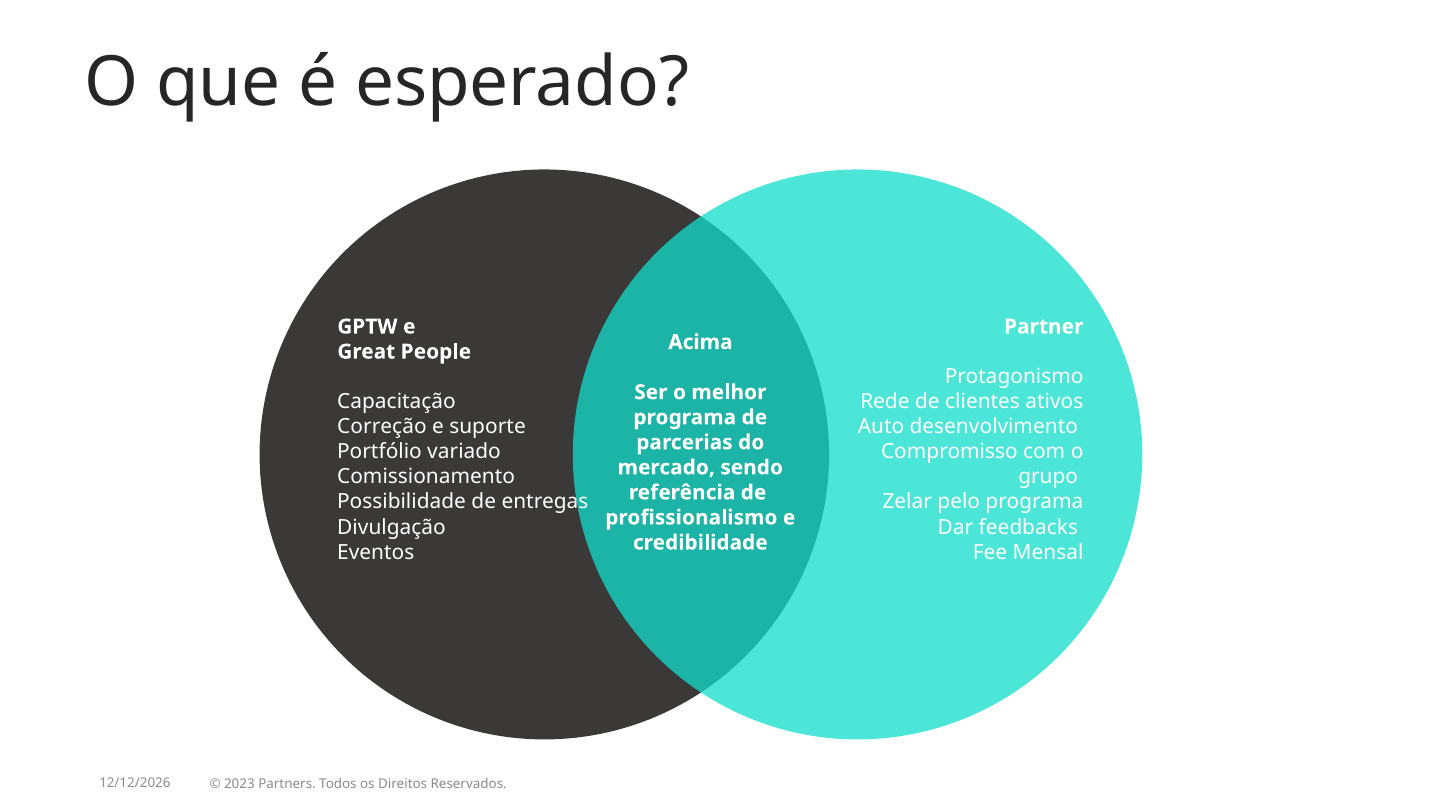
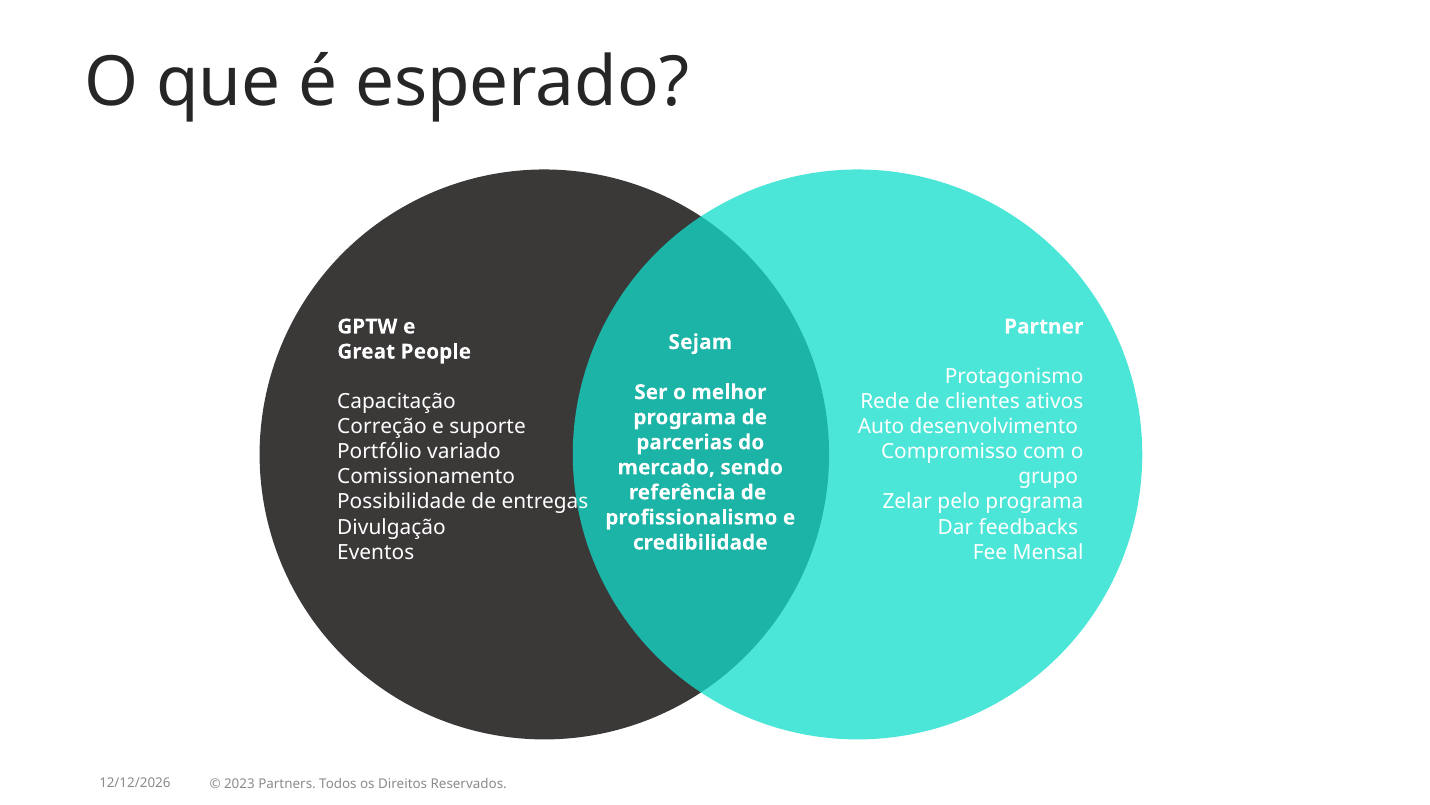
Acima: Acima -> Sejam (700, 342)
